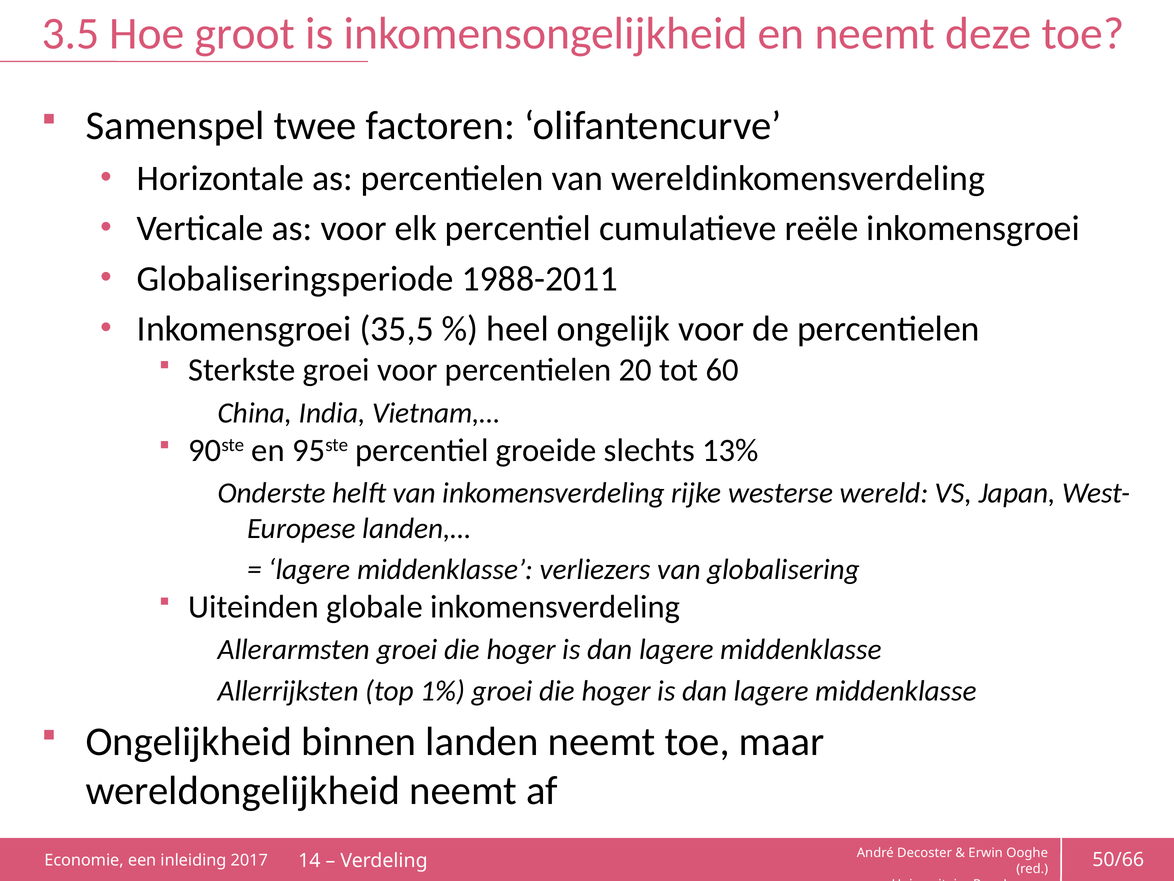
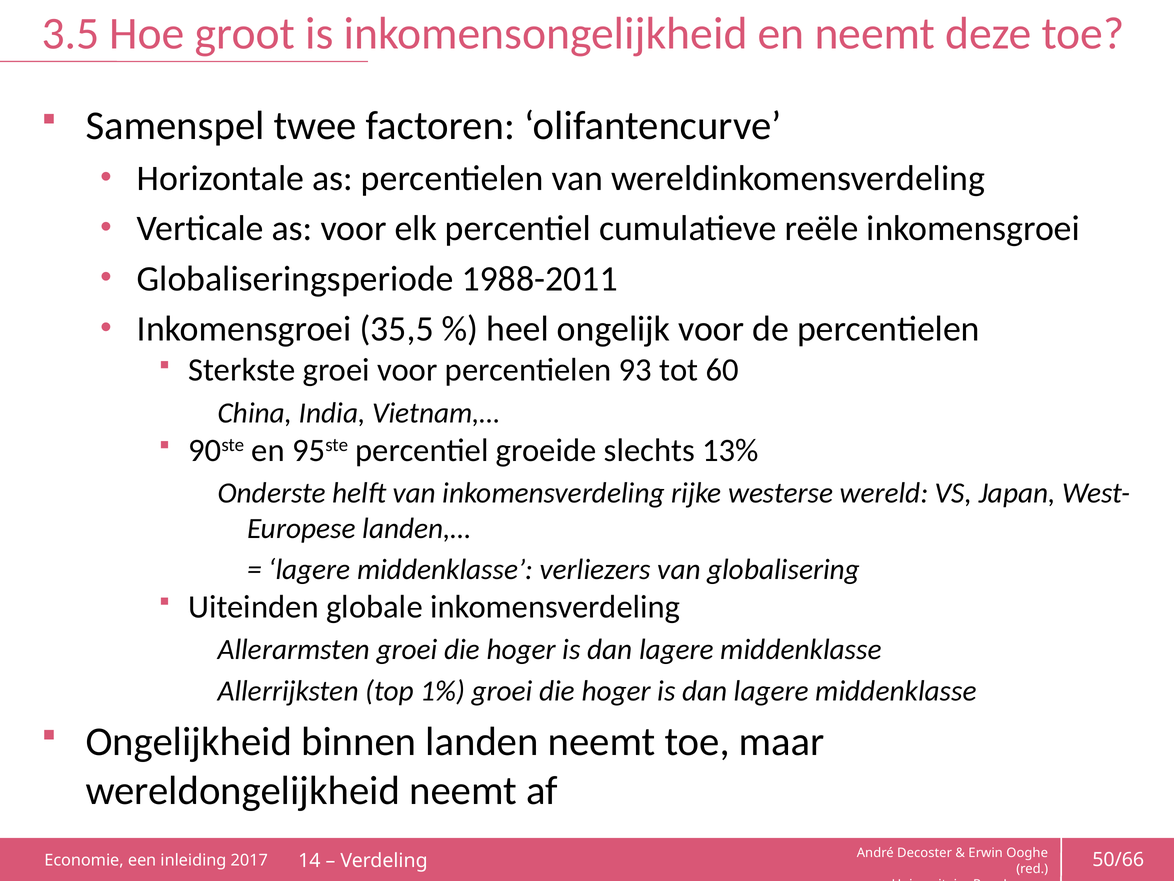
20: 20 -> 93 (635, 370)
